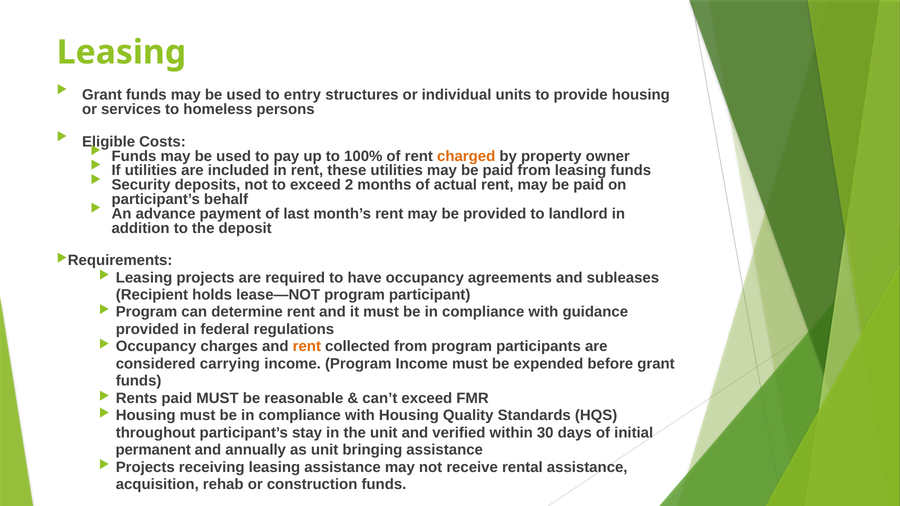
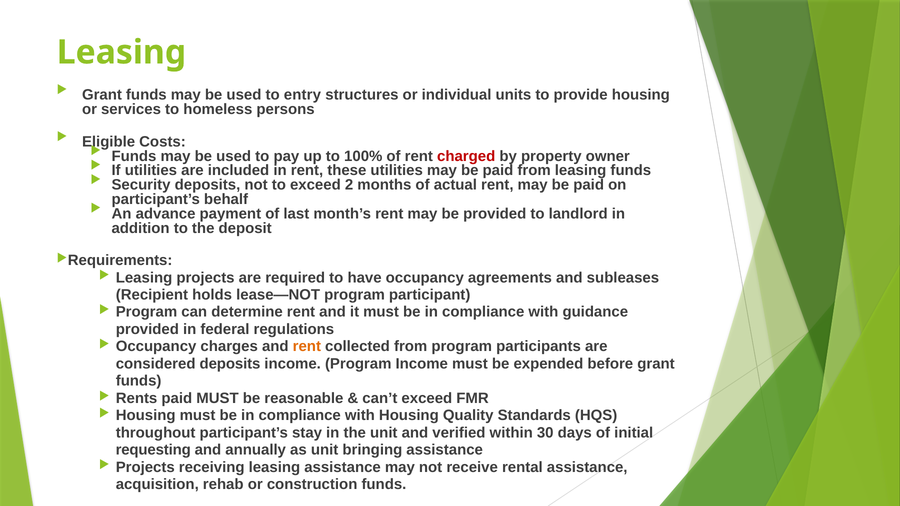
charged colour: orange -> red (466, 156)
considered carrying: carrying -> deposits (230, 364)
permanent: permanent -> requesting (153, 450)
